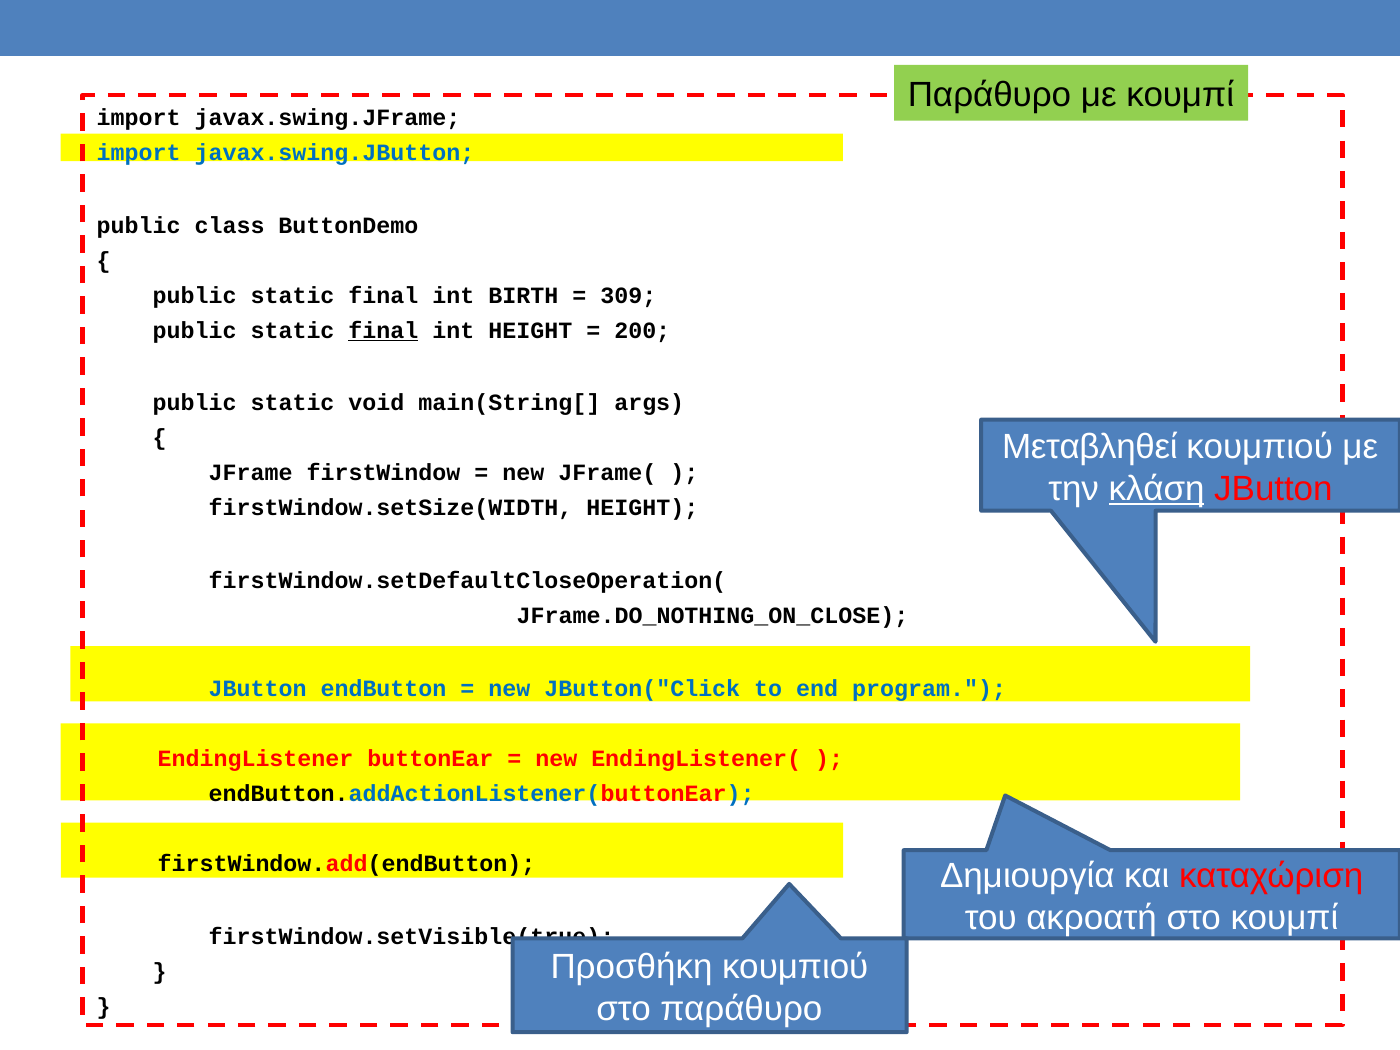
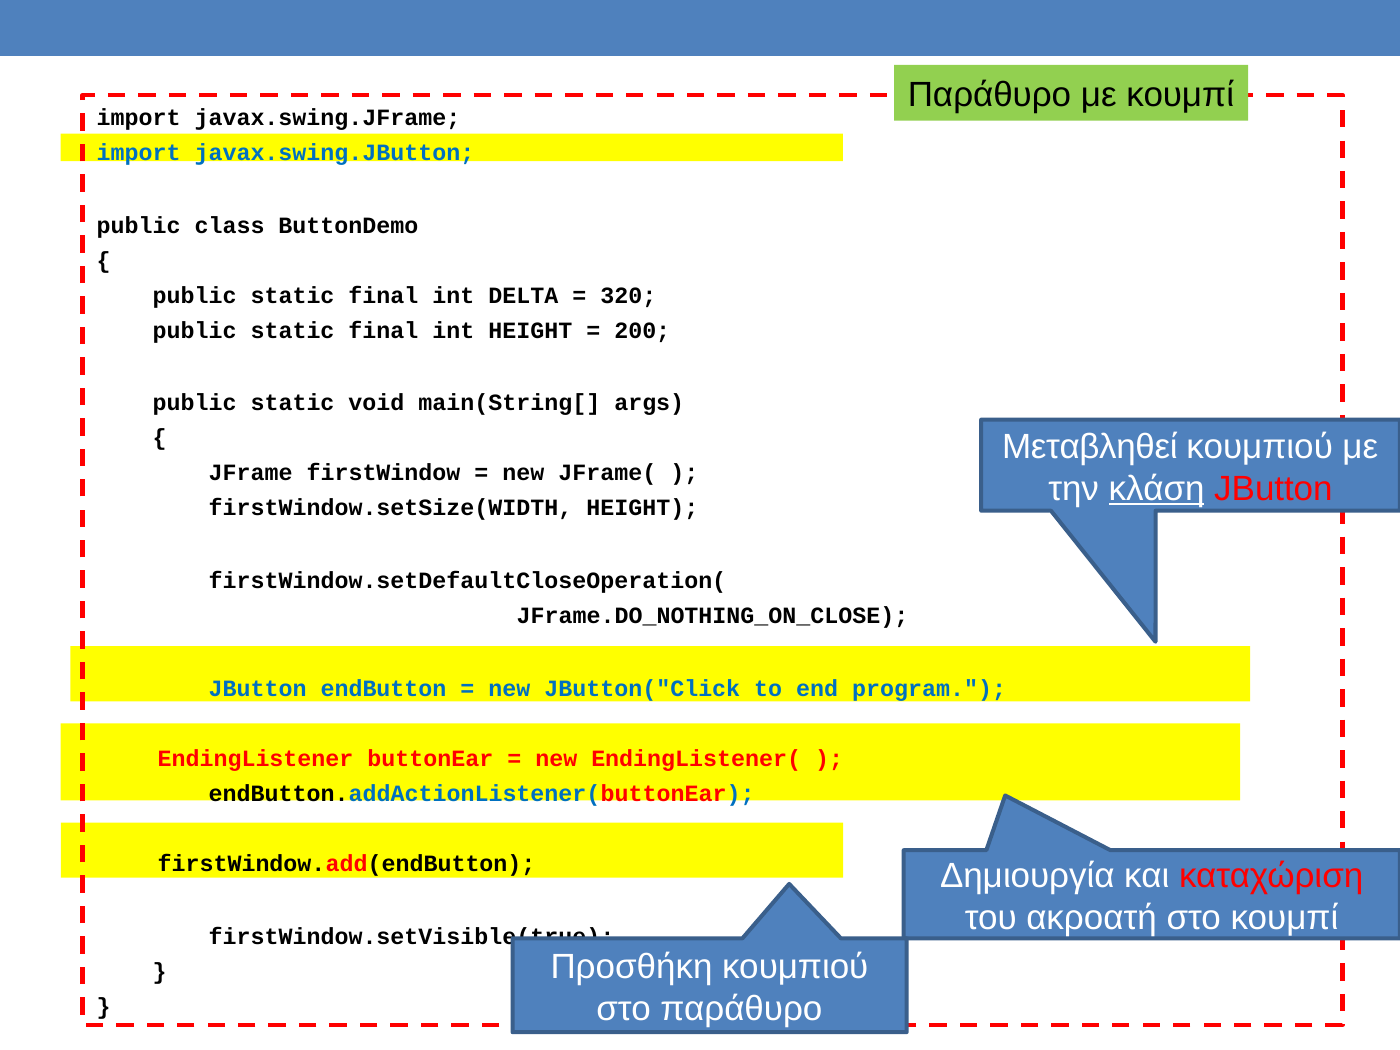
BIRTH: BIRTH -> DELTA (523, 295)
309: 309 -> 320 (628, 295)
final underline: present -> none (383, 330)
